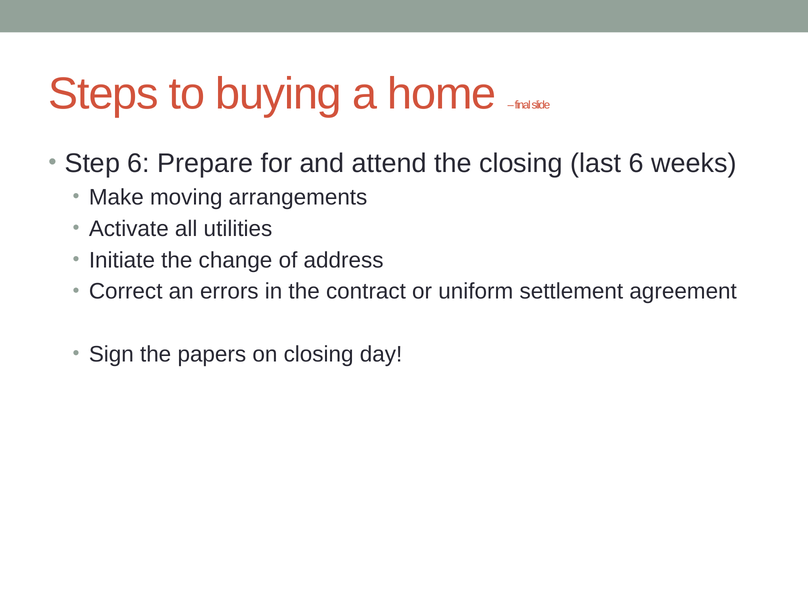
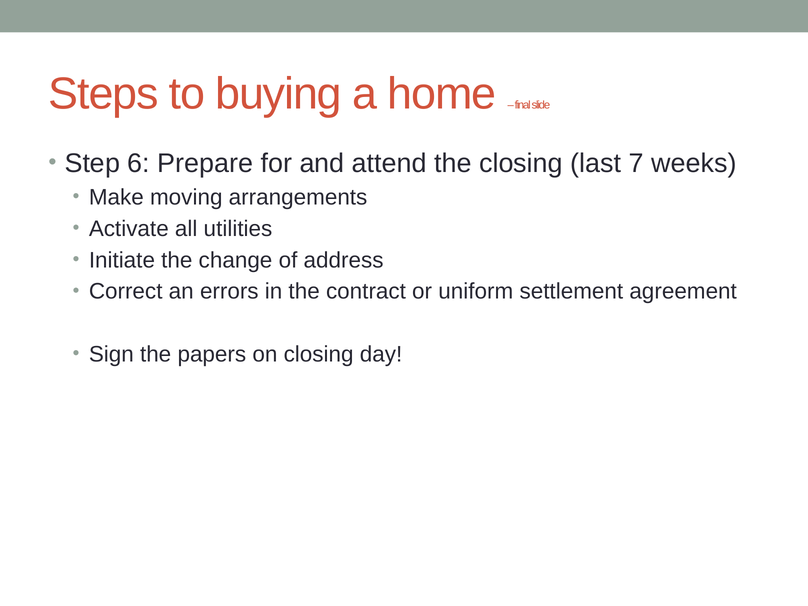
last 6: 6 -> 7 (636, 163)
